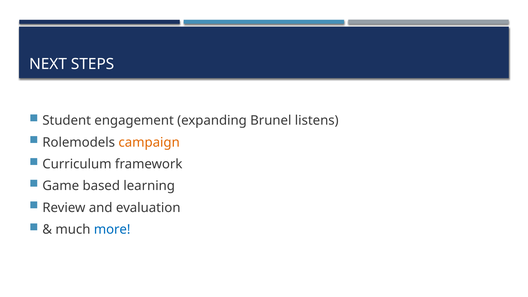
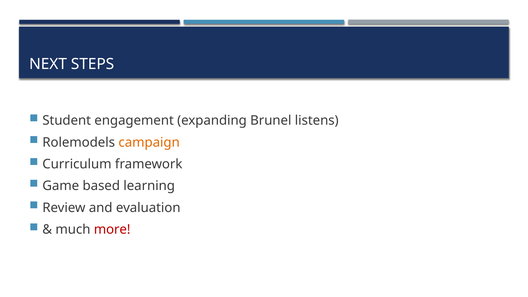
more colour: blue -> red (112, 229)
